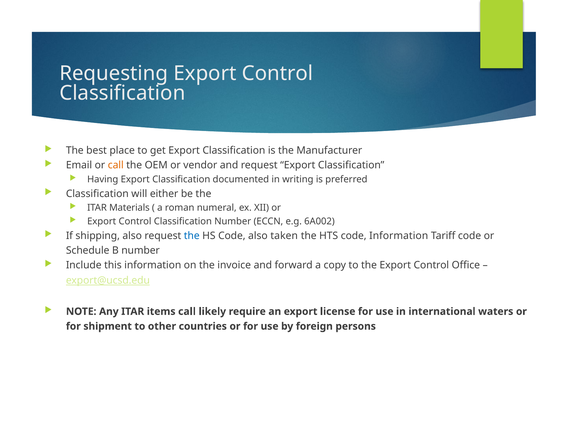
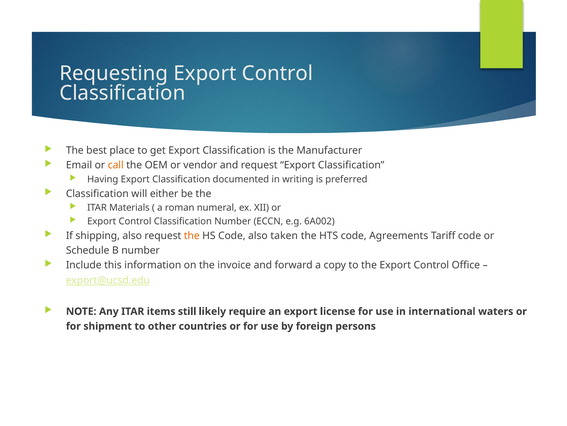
the colour: blue -> orange (192, 235)
code Information: Information -> Agreements (399, 235)
items call: call -> still (187, 311)
